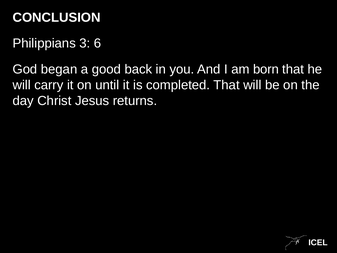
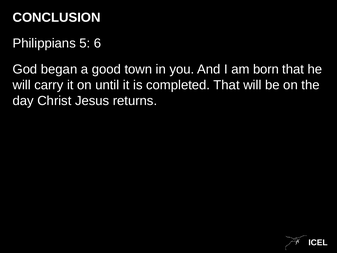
3: 3 -> 5 (85, 43)
back: back -> town (138, 69)
